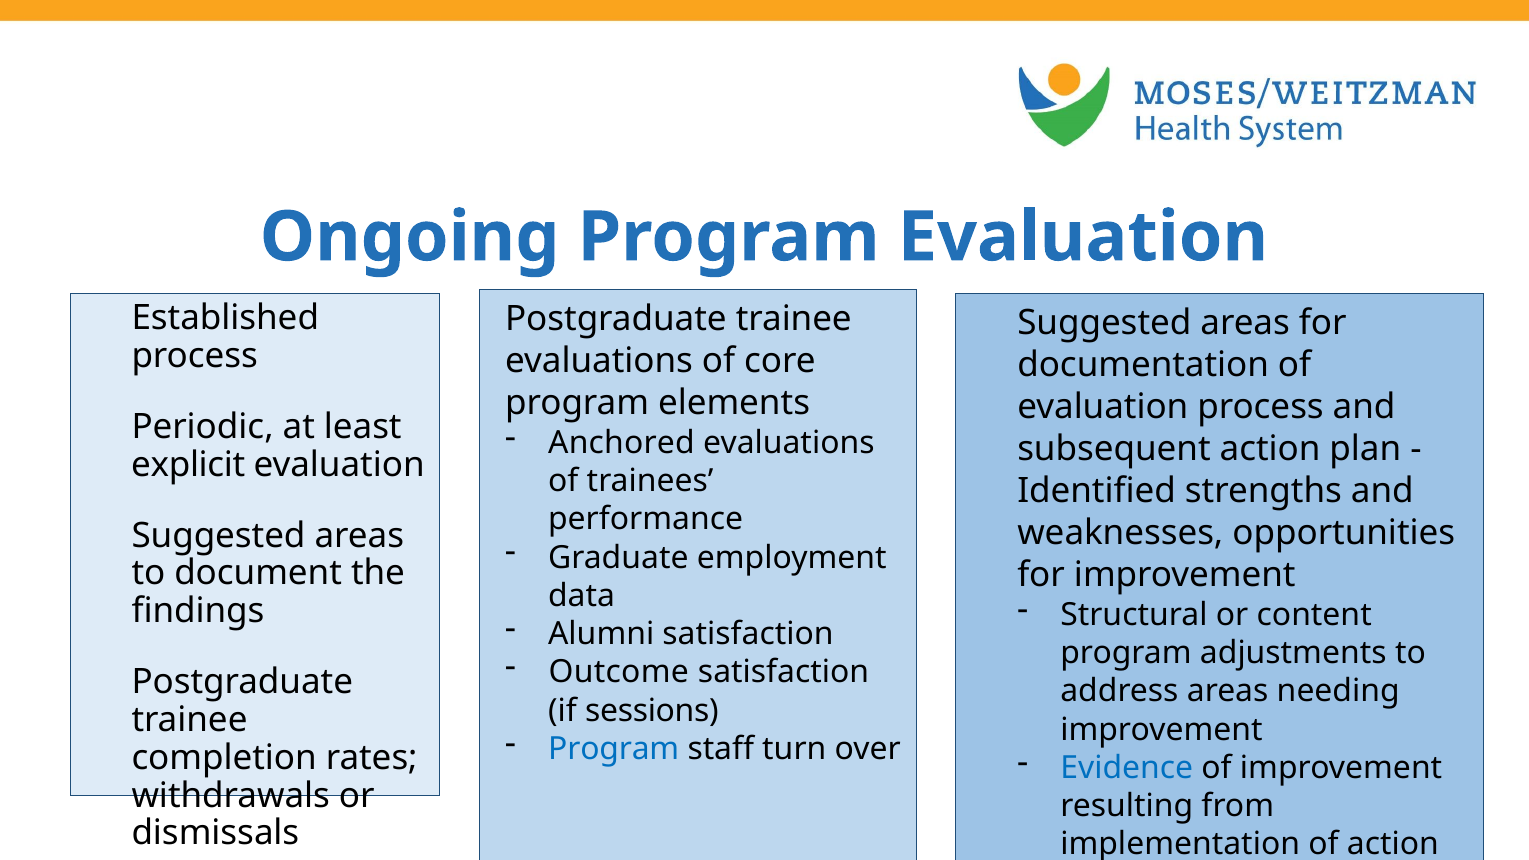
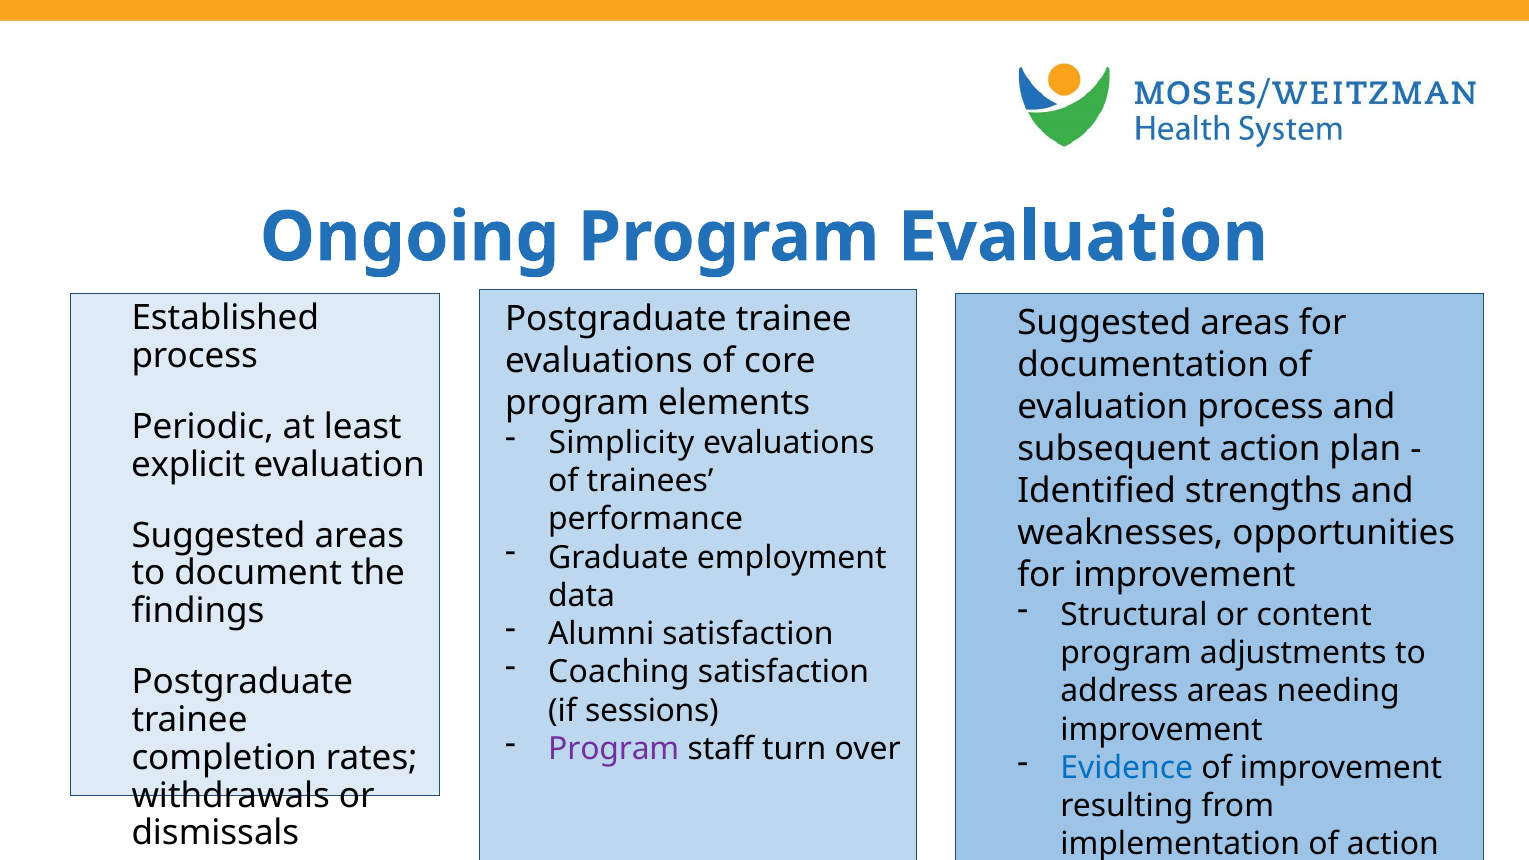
Anchored: Anchored -> Simplicity (621, 443)
Outcome: Outcome -> Coaching (619, 672)
Program colour: blue -> purple (614, 749)
